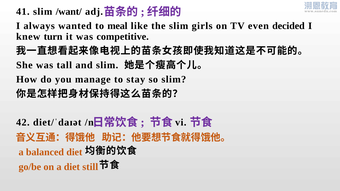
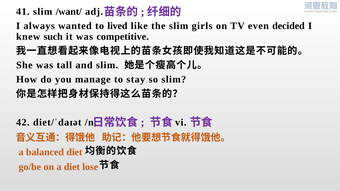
meal: meal -> lived (117, 26)
turn: turn -> such (53, 37)
still: still -> lose (90, 167)
